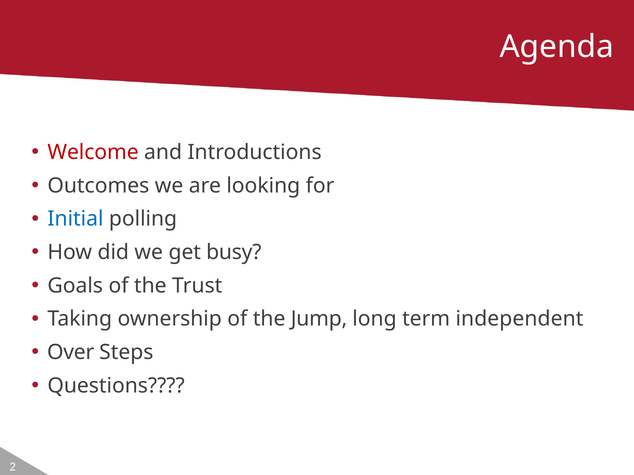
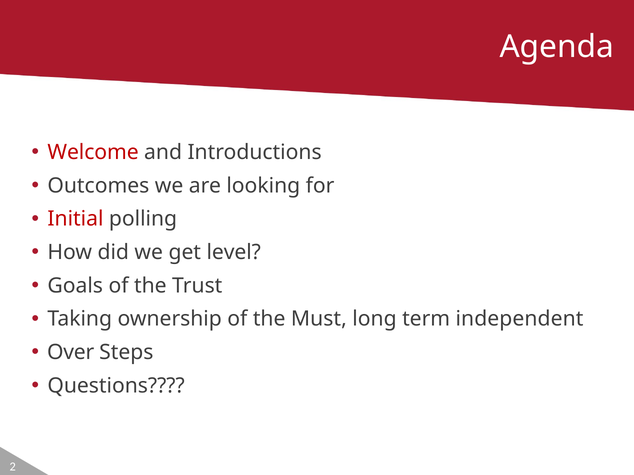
Initial colour: blue -> red (75, 219)
busy: busy -> level (234, 253)
Jump: Jump -> Must (319, 319)
